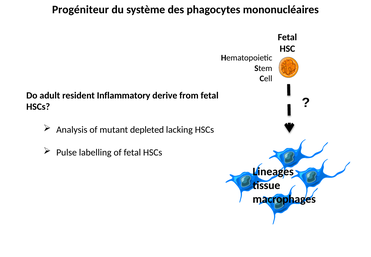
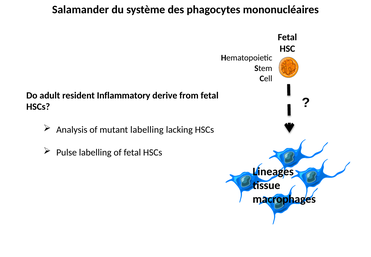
Progéniteur: Progéniteur -> Salamander (80, 10)
mutant depleted: depleted -> labelling (147, 130)
